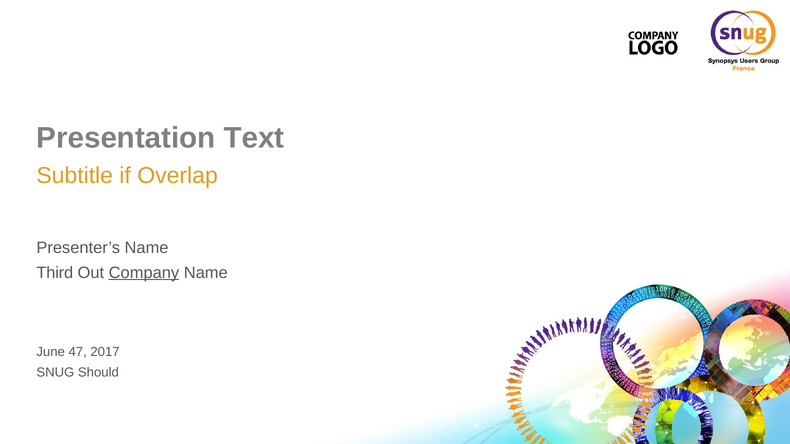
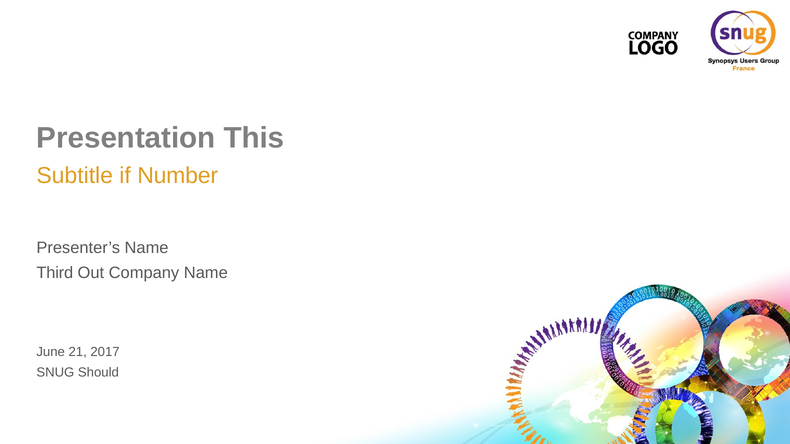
Text: Text -> This (254, 138)
Overlap: Overlap -> Number (178, 176)
Company underline: present -> none (144, 273)
47: 47 -> 21 (78, 352)
